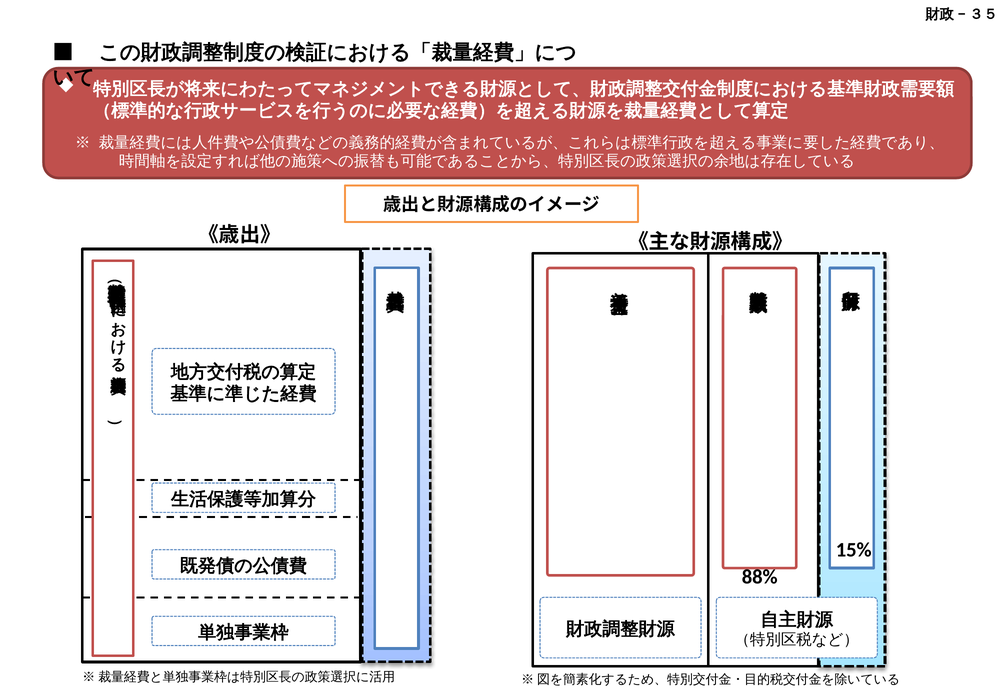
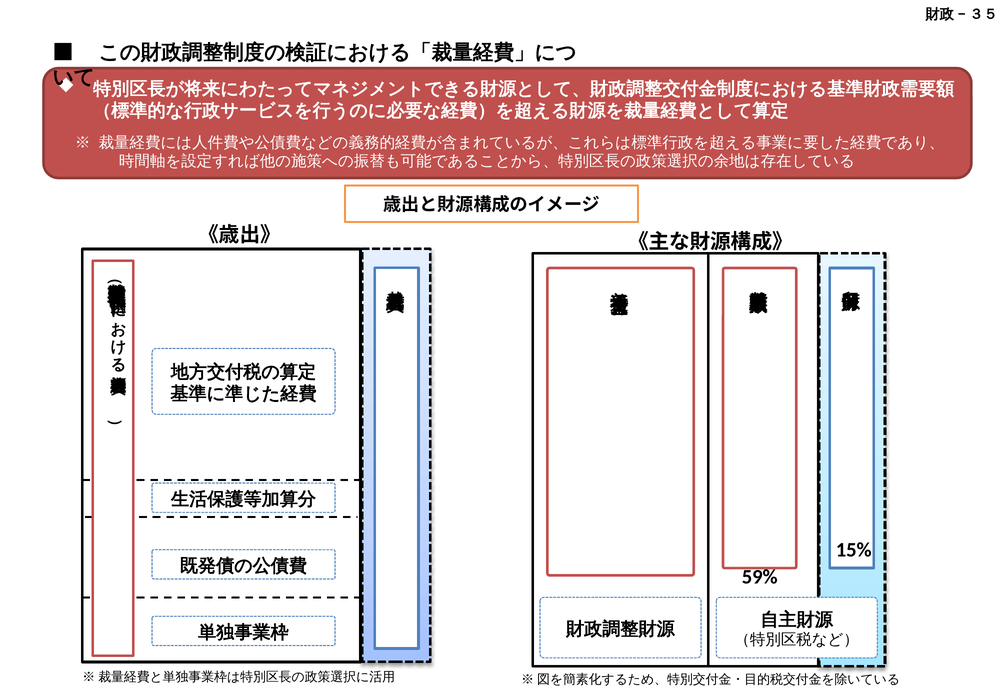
88%: 88% -> 59% (760, 577)
